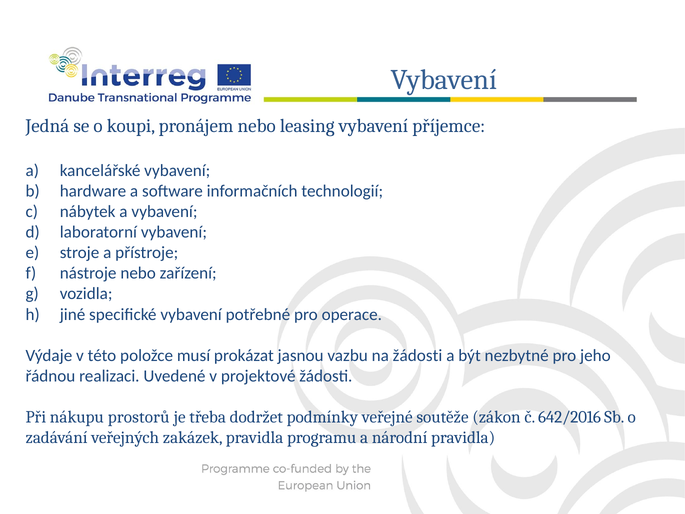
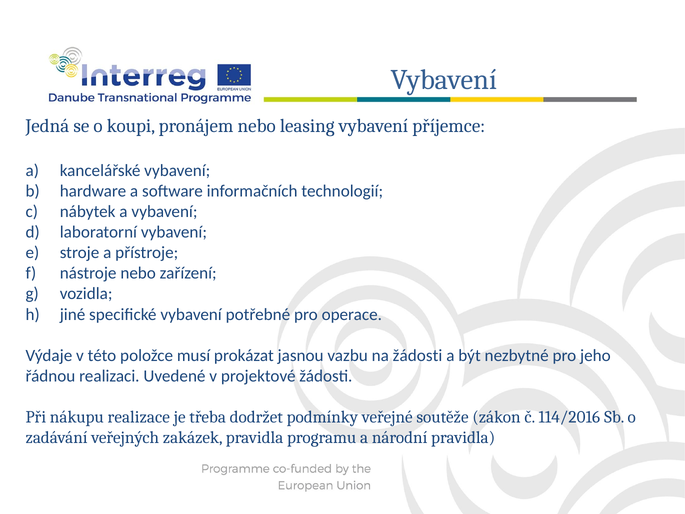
prostorů: prostorů -> realizace (139, 417)
642/2016: 642/2016 -> 114/2016 (569, 417)
